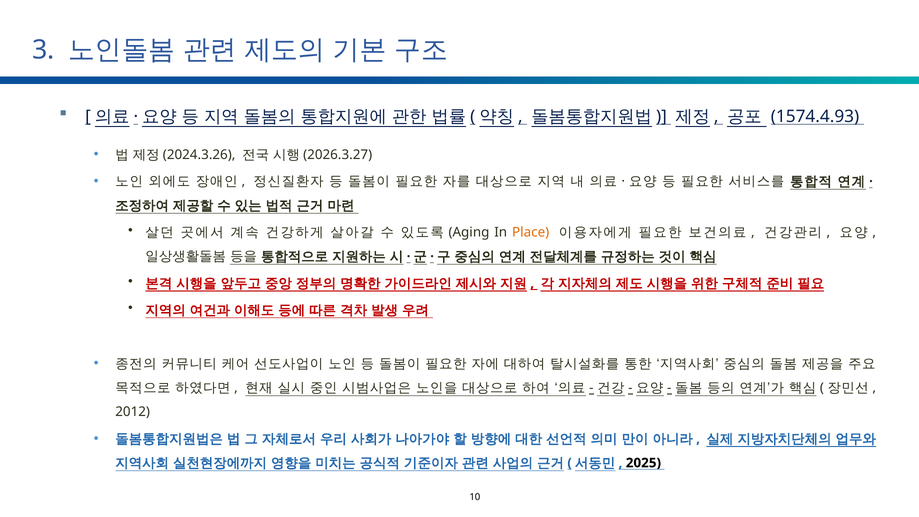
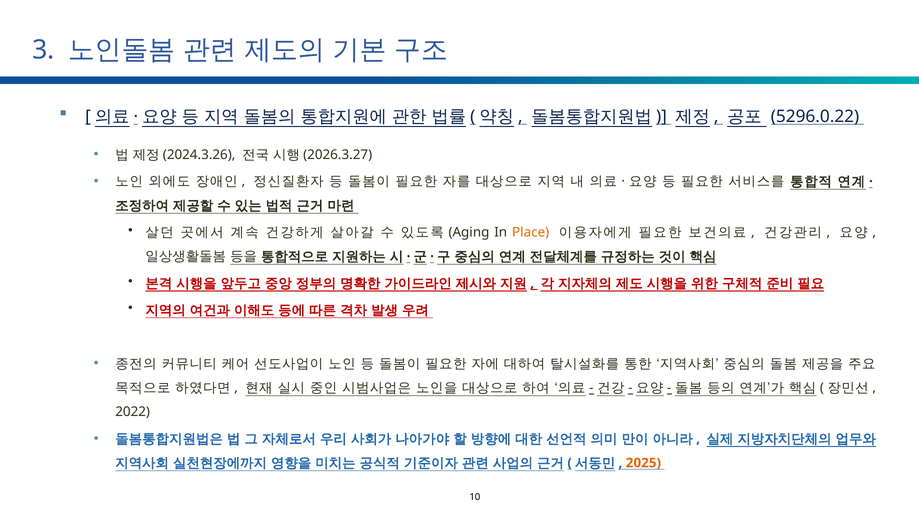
1574.4.93: 1574.4.93 -> 5296.0.22 (815, 116)
2012: 2012 -> 2022 (133, 412)
2025 colour: black -> orange (643, 463)
